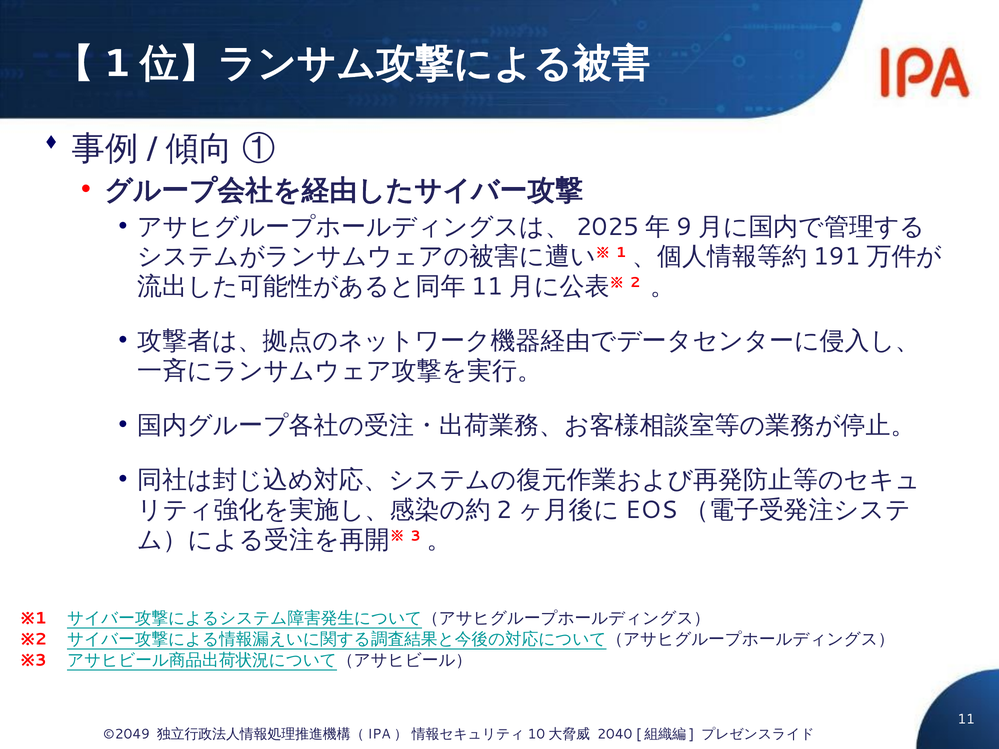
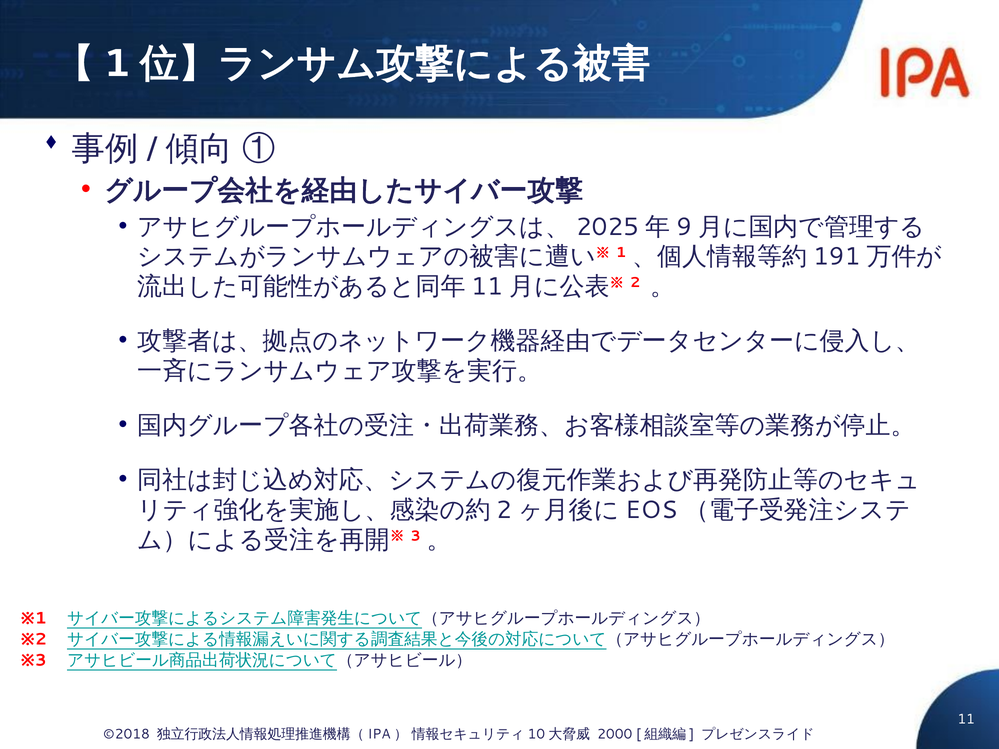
©2049: ©2049 -> ©2018 (126, 735)
2040: 2040 -> 2000 (615, 735)
